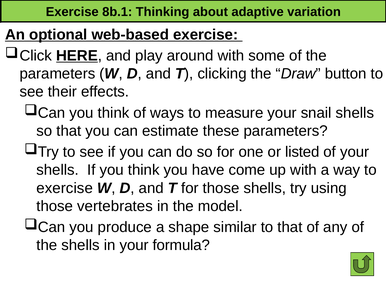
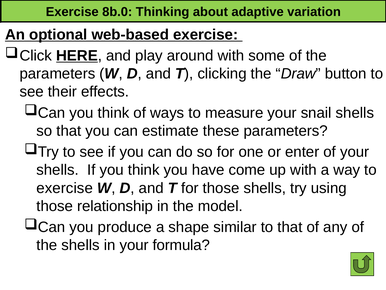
8b.1: 8b.1 -> 8b.0 (117, 12)
listed: listed -> enter (302, 152)
vertebrates: vertebrates -> relationship (115, 206)
